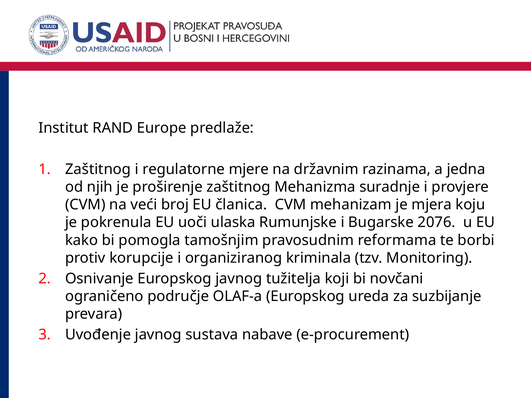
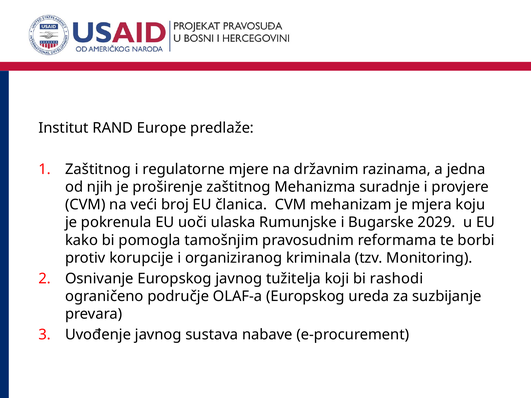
2076: 2076 -> 2029 (437, 223)
novčani: novčani -> rashodi (397, 279)
